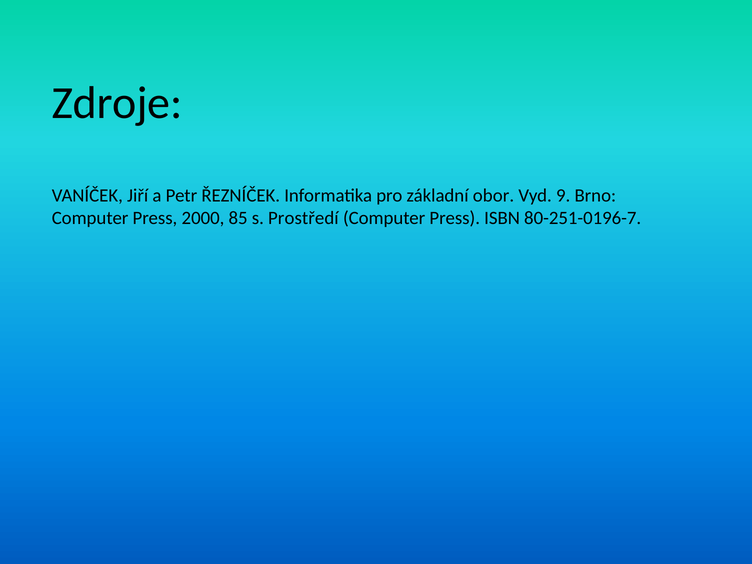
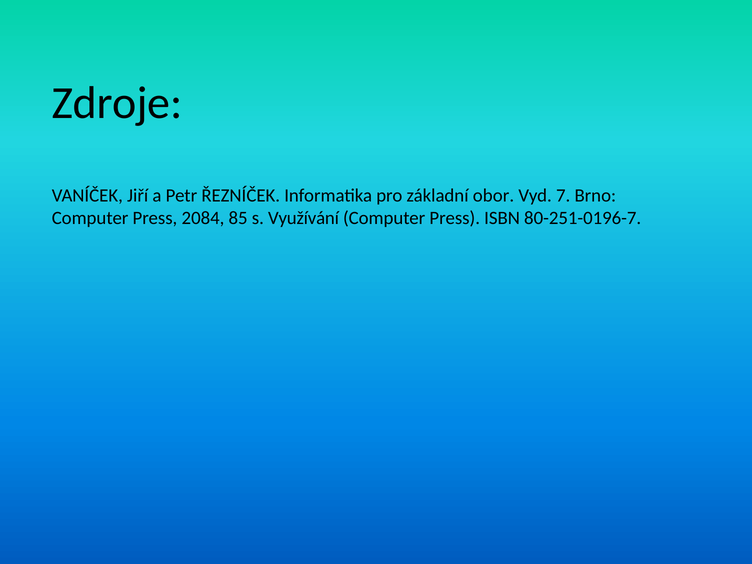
9: 9 -> 7 (563, 195)
2000: 2000 -> 2084 (203, 218)
Prostředí: Prostředí -> Využívání (304, 218)
